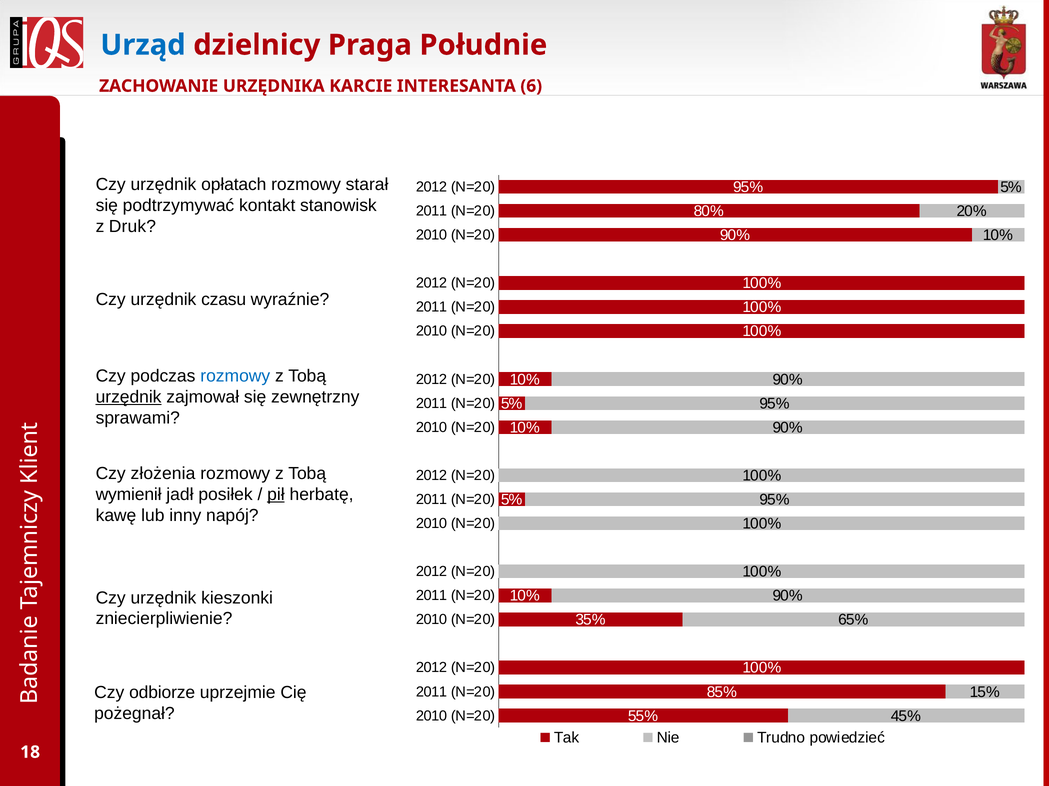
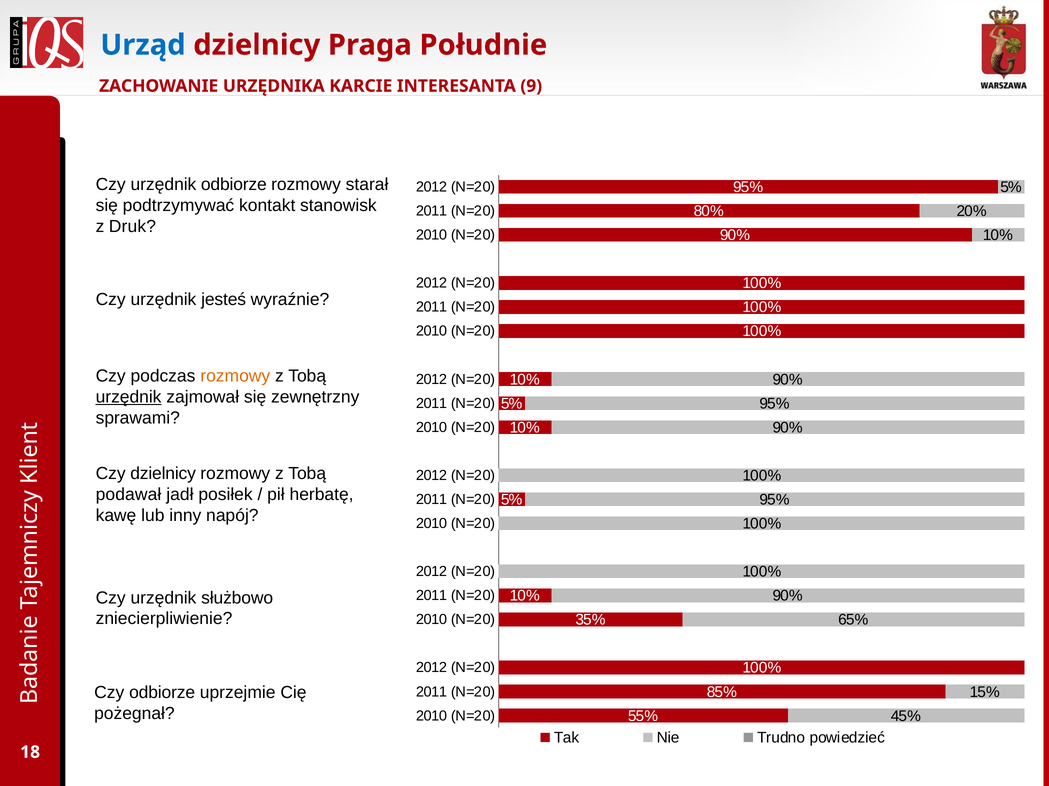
6: 6 -> 9 (531, 86)
urzędnik opłatach: opłatach -> odbiorze (234, 185)
czasu: czasu -> jesteś (224, 300)
rozmowy colour: blue -> orange (235, 376)
Czy złożenia: złożenia -> dzielnicy (163, 474)
wymienił: wymienił -> podawał (128, 495)
pił underline: present -> none (276, 495)
kieszonki: kieszonki -> służbowo (237, 598)
